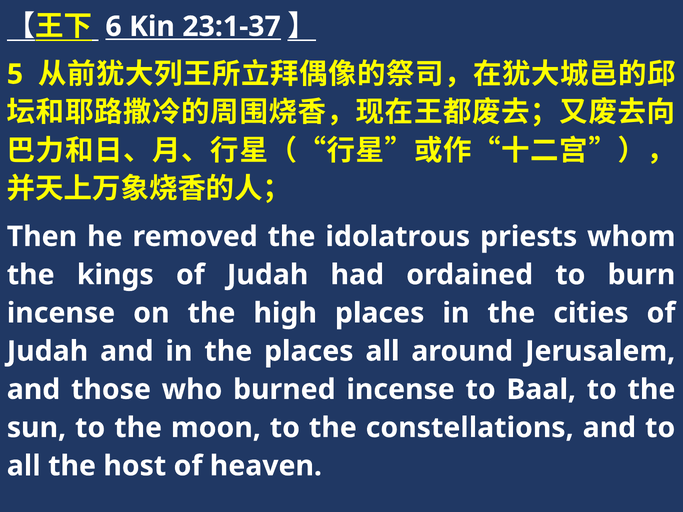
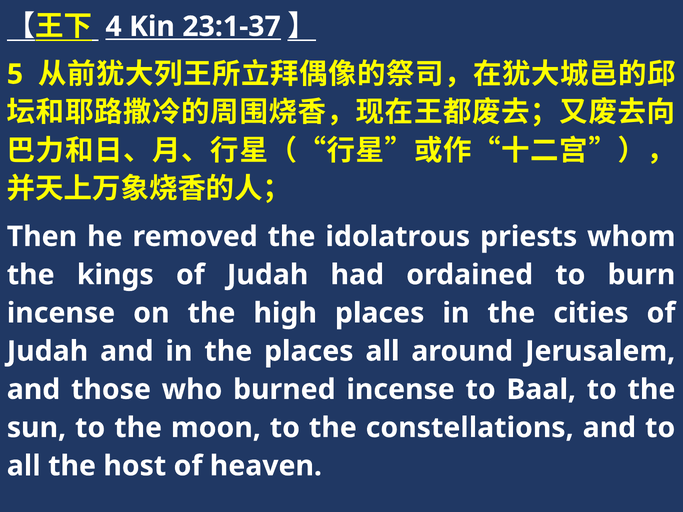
6: 6 -> 4 (114, 27)
